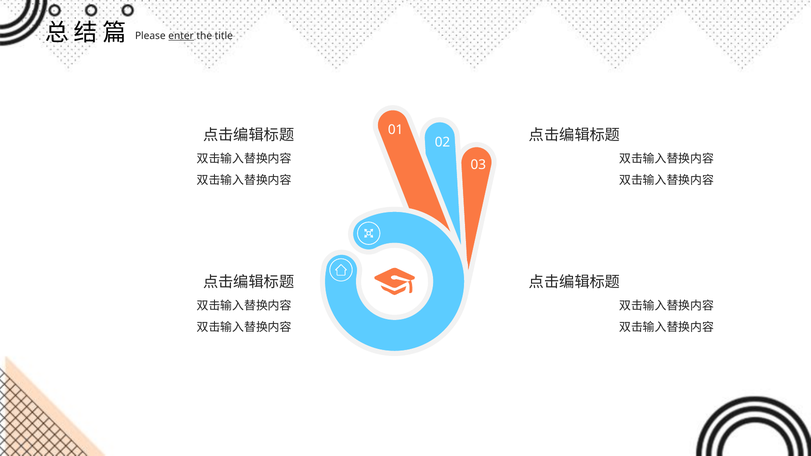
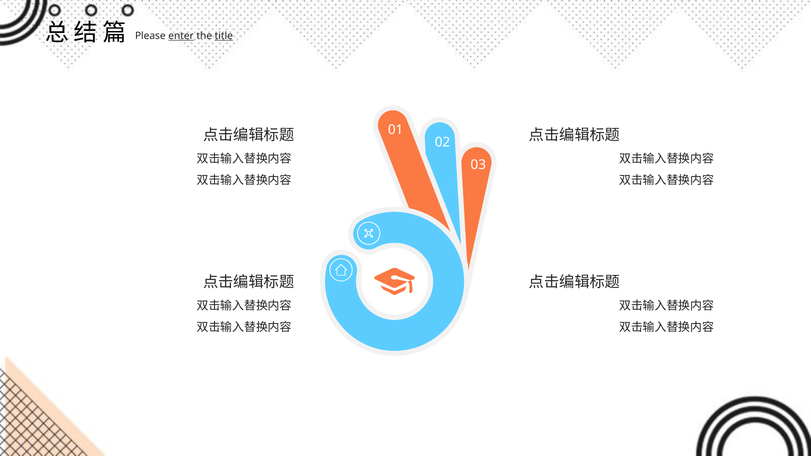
title underline: none -> present (224, 36)
